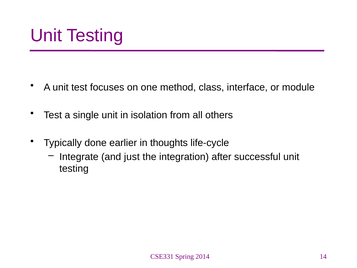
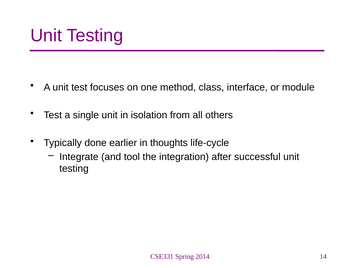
just: just -> tool (132, 157)
